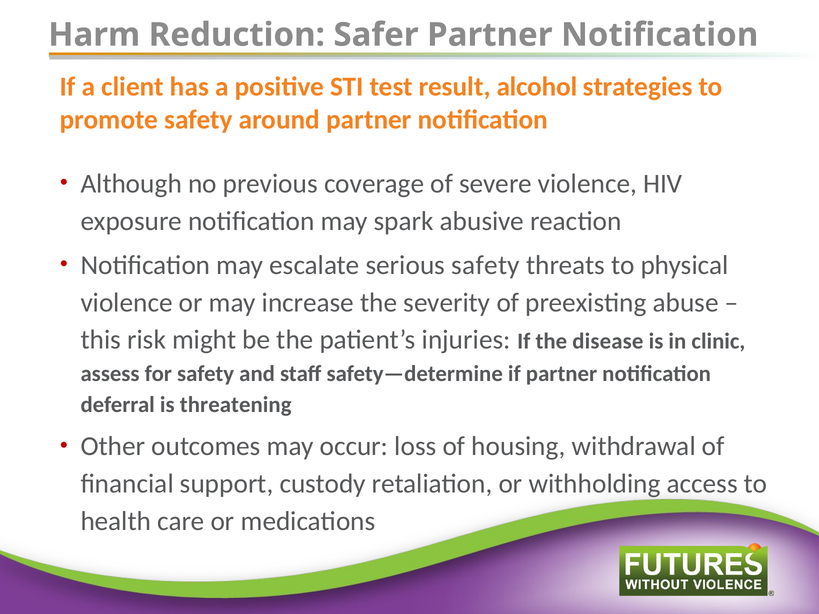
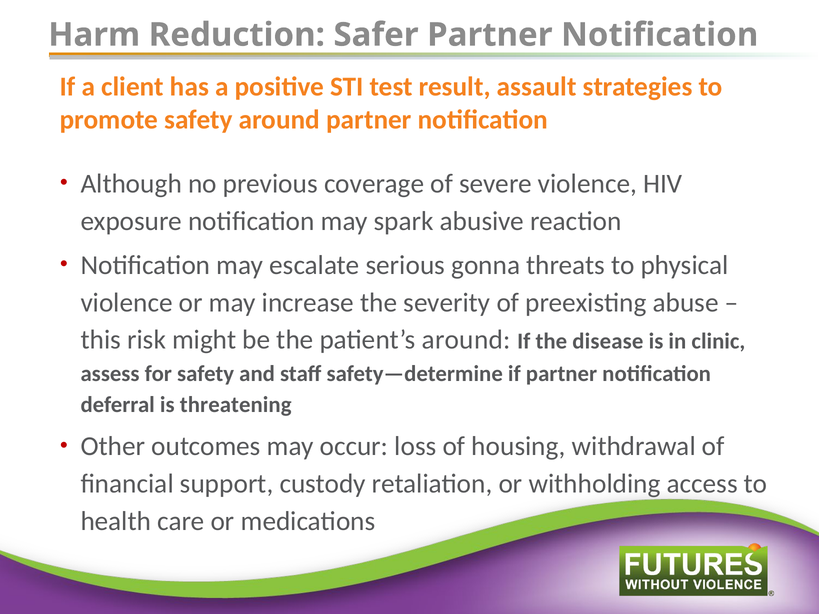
alcohol: alcohol -> assault (537, 87)
serious safety: safety -> gonna (486, 265)
patient’s injuries: injuries -> around (466, 340)
